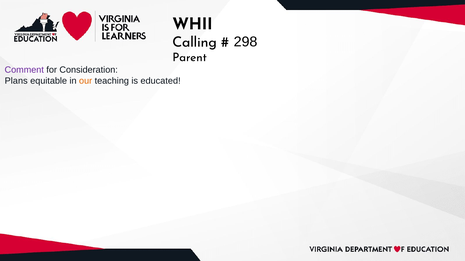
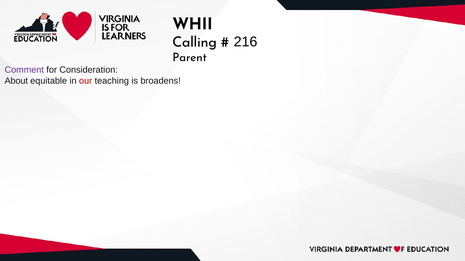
298: 298 -> 216 (246, 42)
Plans: Plans -> About (16, 81)
our colour: orange -> red (86, 81)
educated: educated -> broadens (161, 81)
